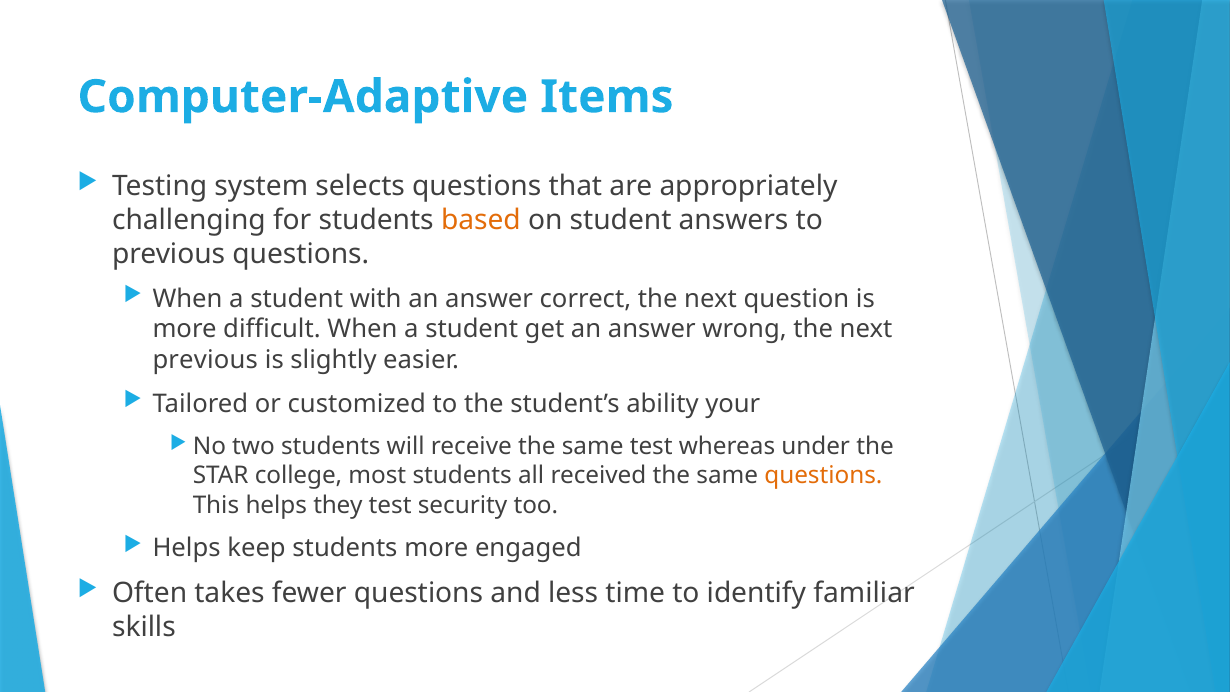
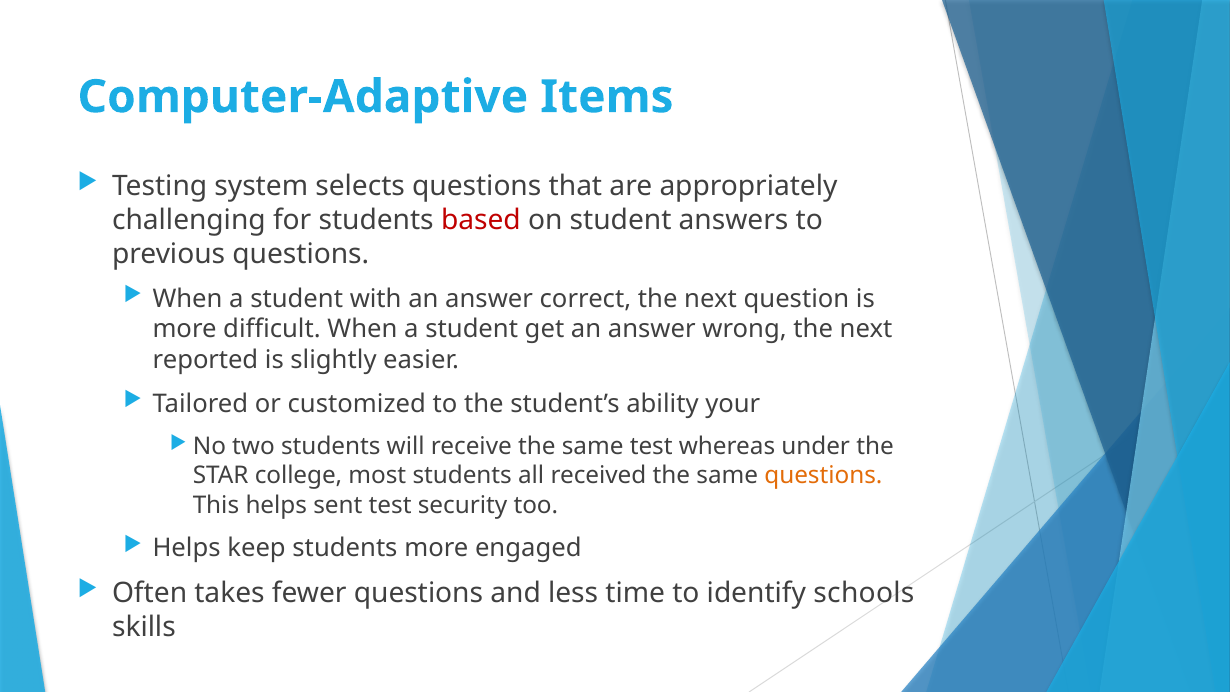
based colour: orange -> red (481, 220)
previous: previous -> reported (205, 360)
they: they -> sent (338, 505)
familiar: familiar -> schools (864, 593)
